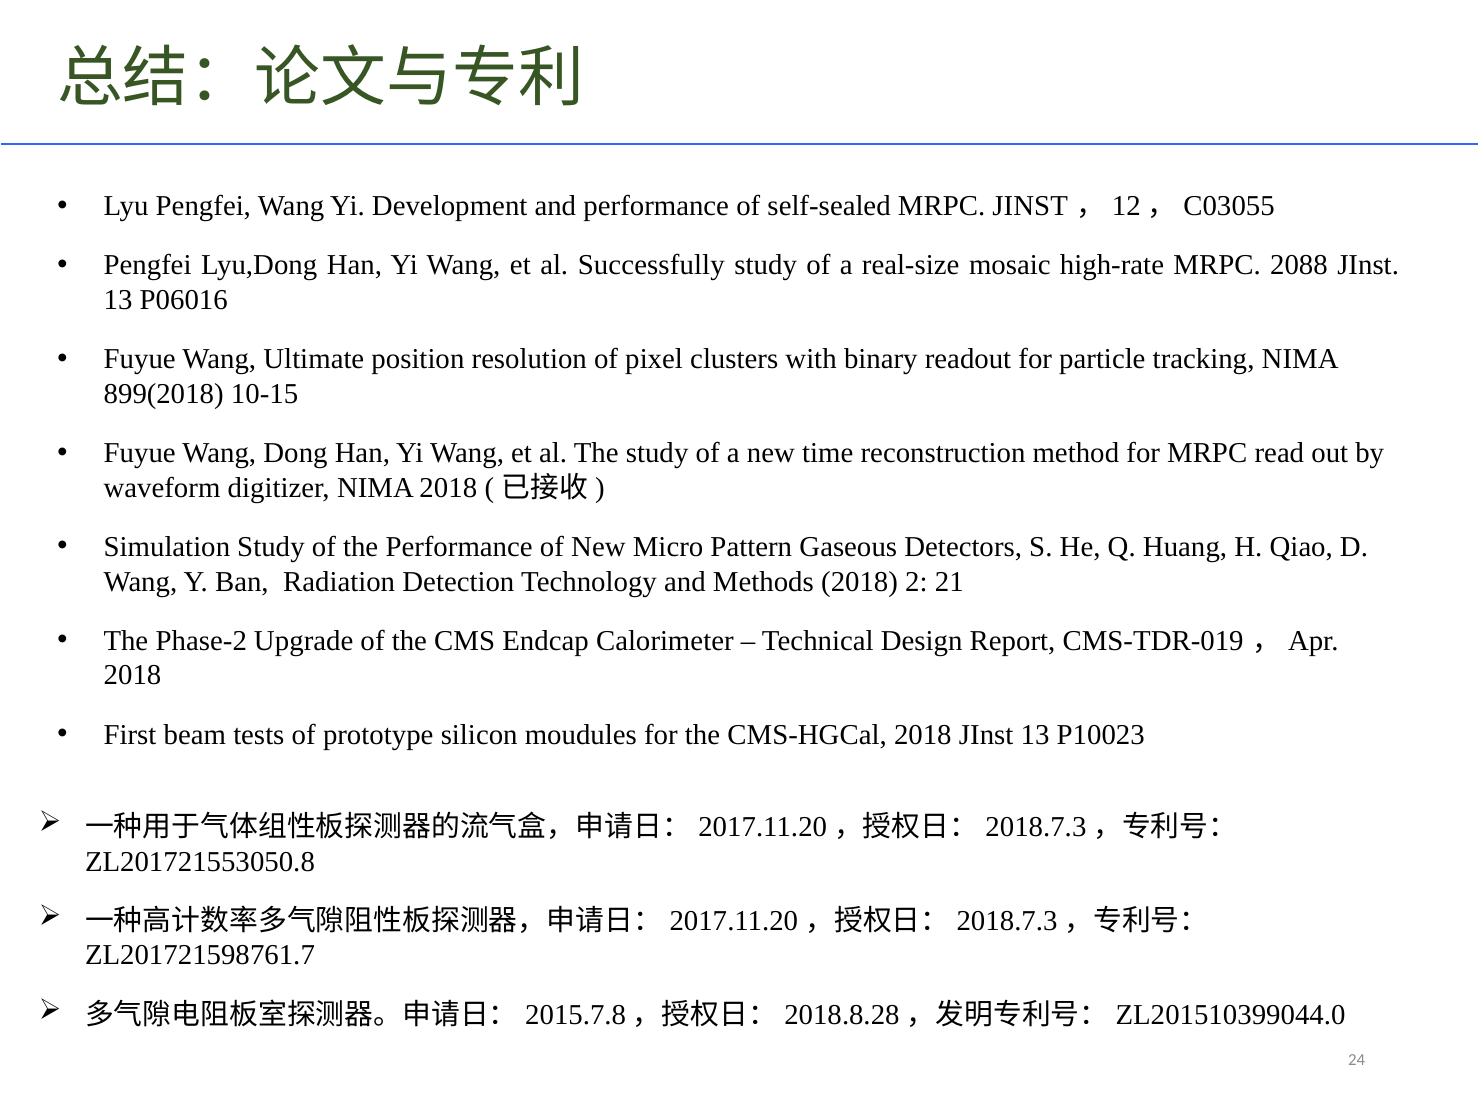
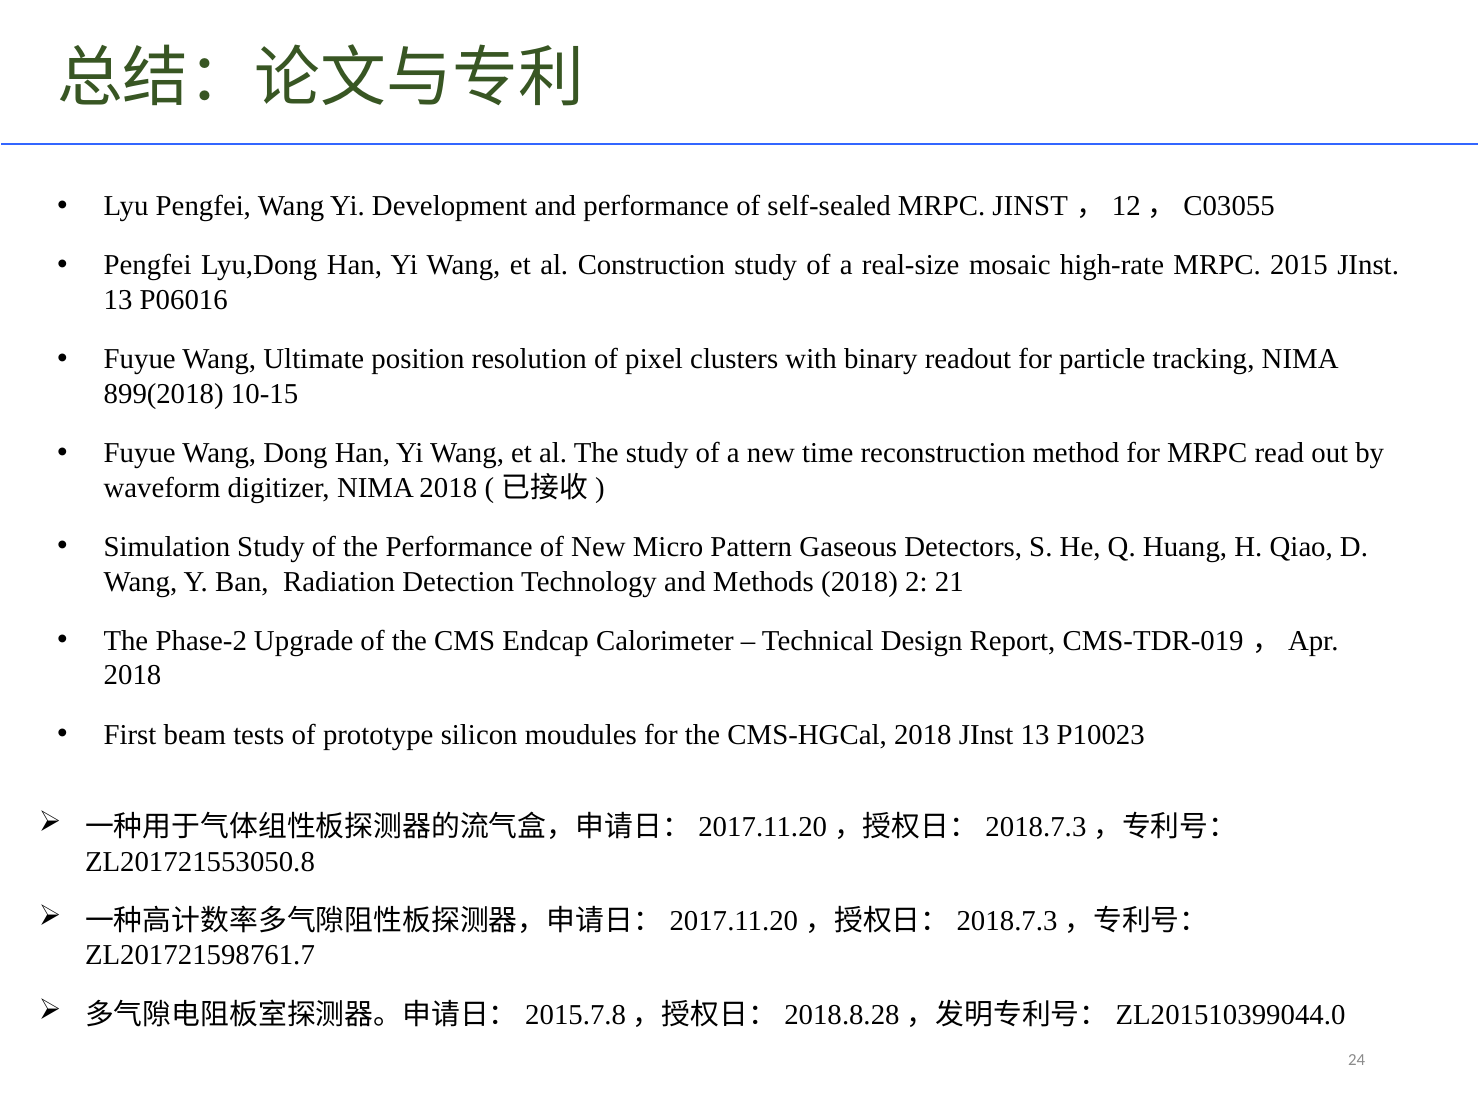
Successfully: Successfully -> Construction (651, 265)
2088: 2088 -> 2015 (1299, 265)
